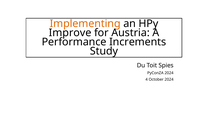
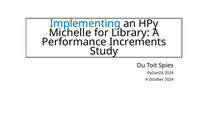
Implementing colour: orange -> blue (85, 24)
Improve: Improve -> Michelle (70, 33)
Austria: Austria -> Library (131, 33)
